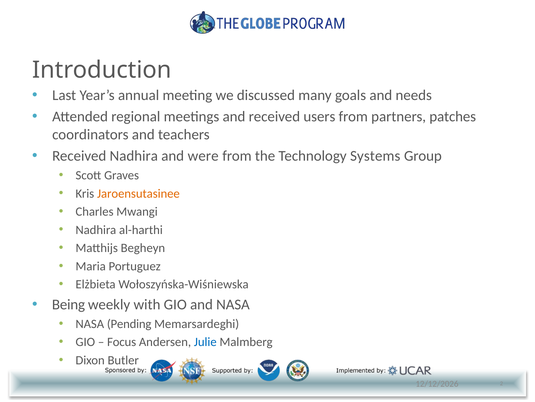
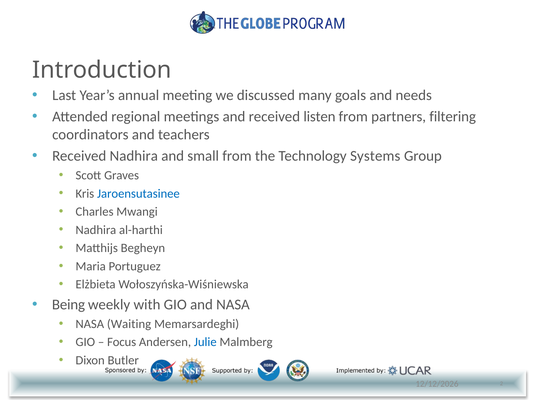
users: users -> listen (319, 116)
patches: patches -> filtering (453, 116)
were: were -> small (203, 156)
Jaroensutasinee colour: orange -> blue (138, 193)
Pending: Pending -> Waiting (129, 323)
